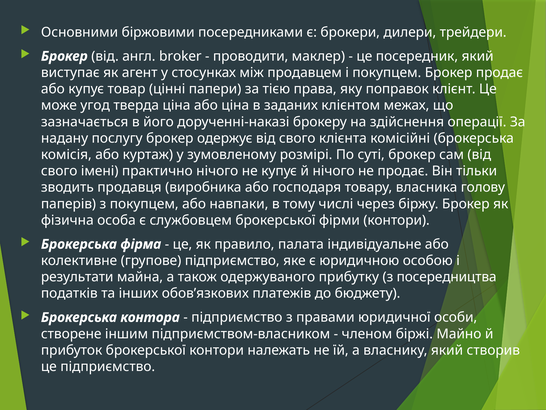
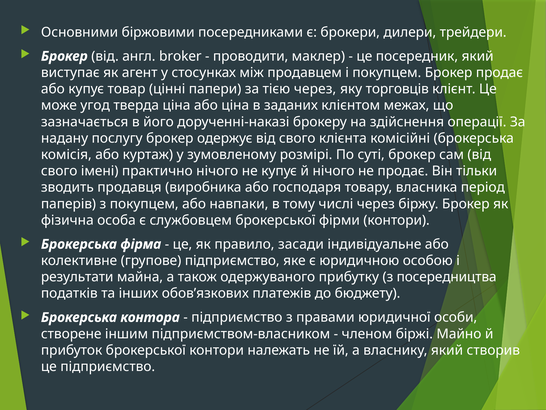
тією права: права -> через (315, 89)
поправок: поправок -> торговців (397, 89)
голову: голову -> період (483, 187)
палата: палата -> засади (301, 244)
